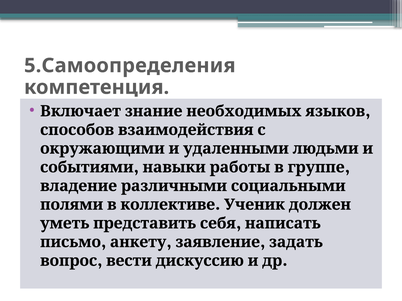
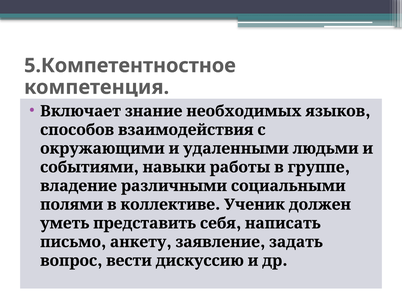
5.Самоопределения: 5.Самоопределения -> 5.Компетентностное (130, 66)
